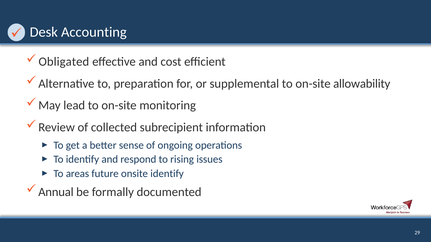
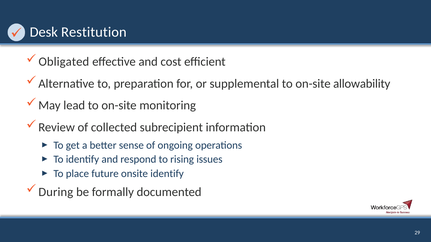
Accounting: Accounting -> Restitution (94, 32)
areas: areas -> place (77, 174)
Annual: Annual -> During (56, 192)
